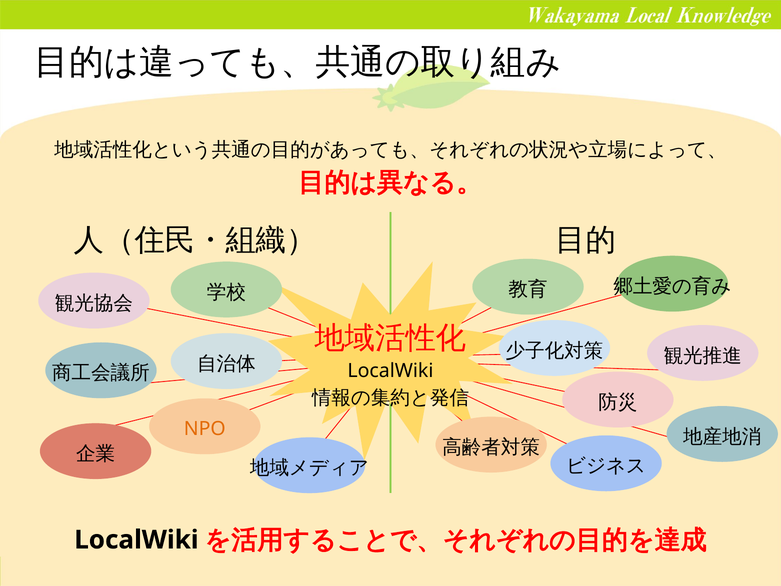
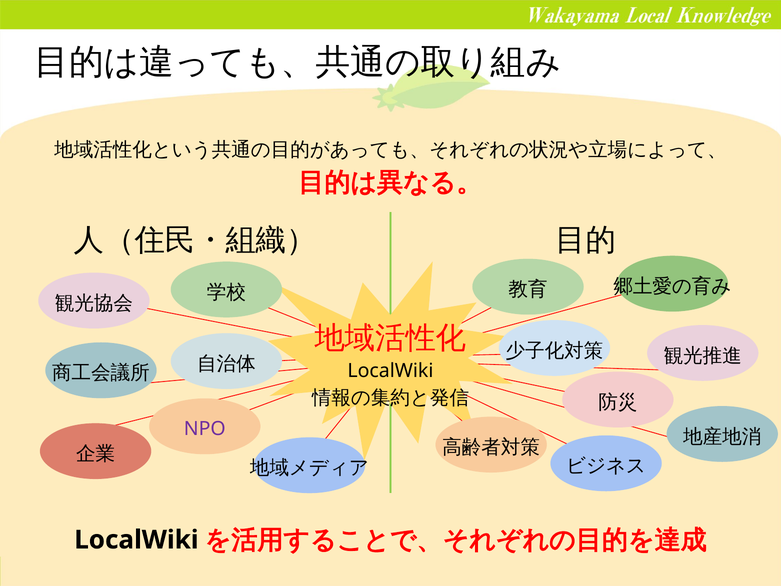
NPO colour: orange -> purple (205, 429)
